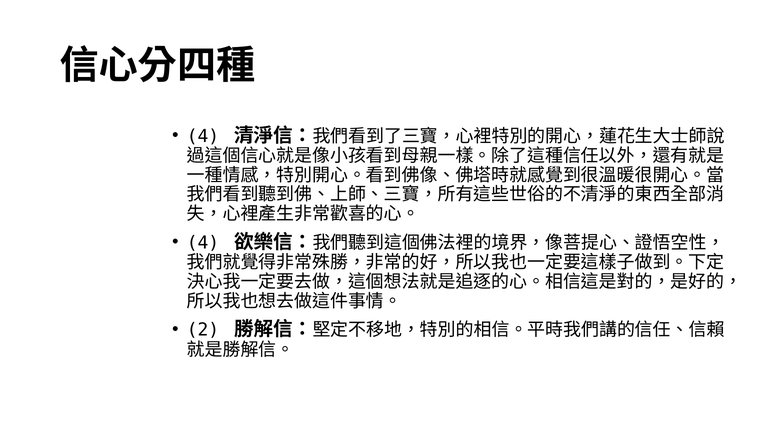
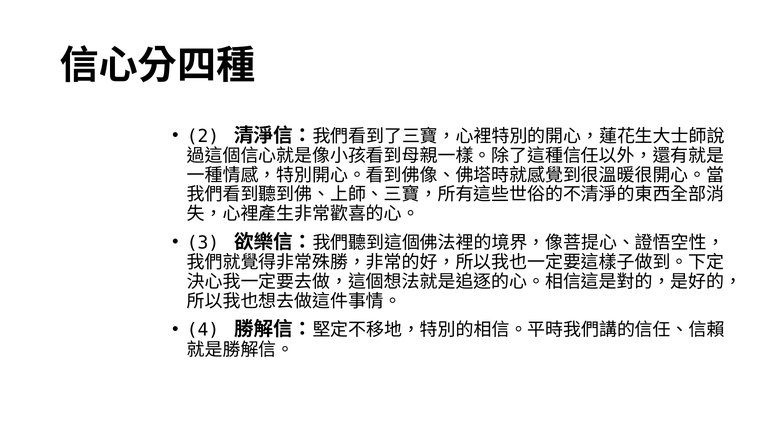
4: 4 -> 2 (203, 136)
4: 4 -> 3 (203, 243)
2: 2 -> 4 (203, 330)
